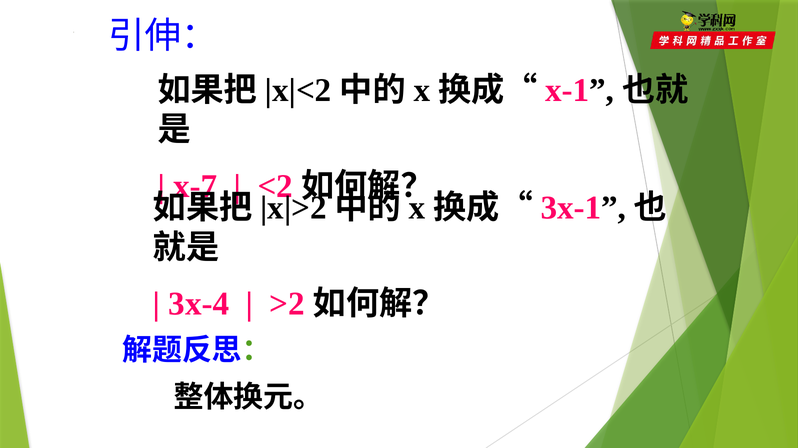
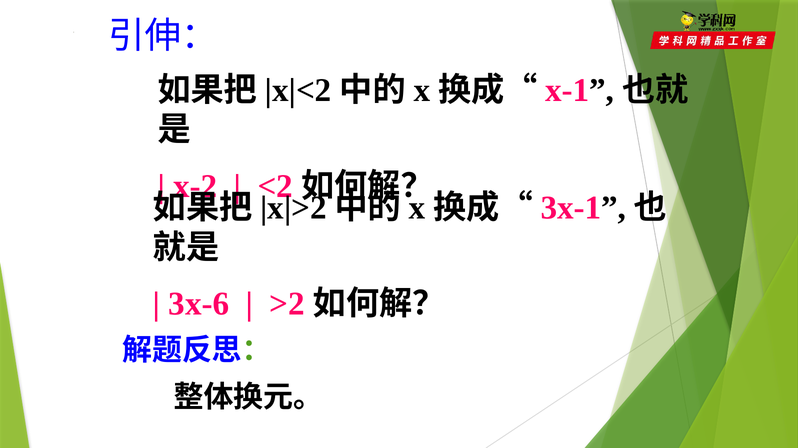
x-7: x-7 -> x-2 (195, 186)
3x-4: 3x-4 -> 3x-6 (199, 304)
